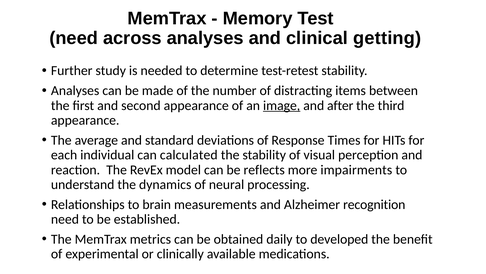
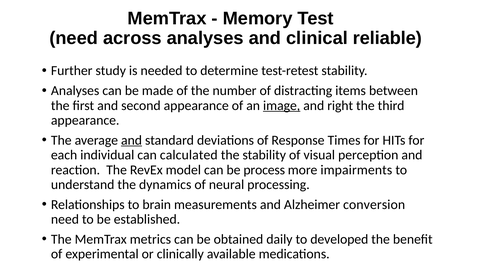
getting: getting -> reliable (387, 38)
after: after -> right (340, 105)
and underline: none -> present (132, 140)
reflects: reflects -> process (264, 169)
recognition: recognition -> conversion (374, 204)
